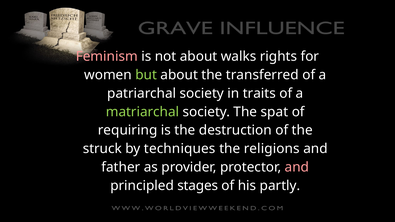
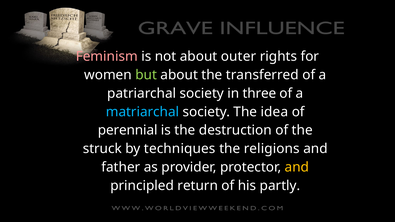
walks: walks -> outer (239, 56)
traits: traits -> three (259, 93)
matriarchal colour: light green -> light blue (143, 112)
spat: spat -> idea (274, 112)
requiring: requiring -> perennial (128, 130)
and colour: pink -> yellow (297, 167)
stages: stages -> return (198, 186)
